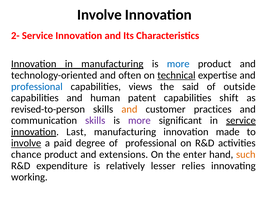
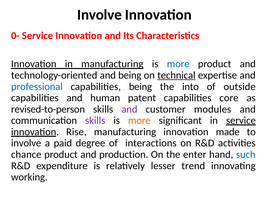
2-: 2- -> 0- (15, 36)
and often: often -> being (130, 75)
capabilities views: views -> being (140, 86)
said: said -> into (190, 86)
shift: shift -> core (229, 98)
and colour: orange -> purple (129, 109)
practices: practices -> modules (213, 109)
more colour: purple -> orange (139, 120)
Last: Last -> Rise (76, 132)
involve underline: present -> none (26, 143)
of professional: professional -> interactions (151, 143)
extensions: extensions -> production (124, 154)
such colour: orange -> blue (246, 154)
relies: relies -> trend (193, 166)
